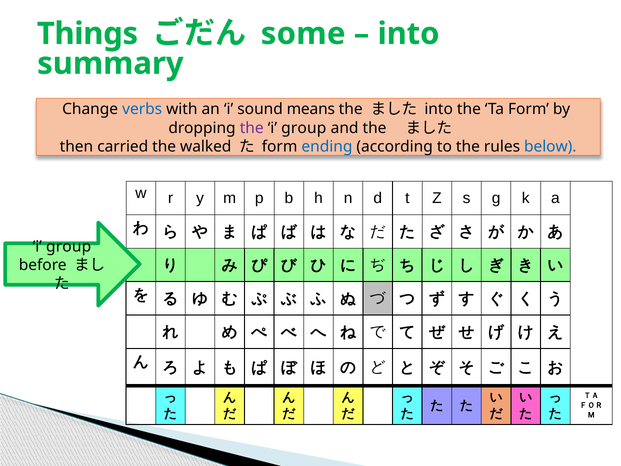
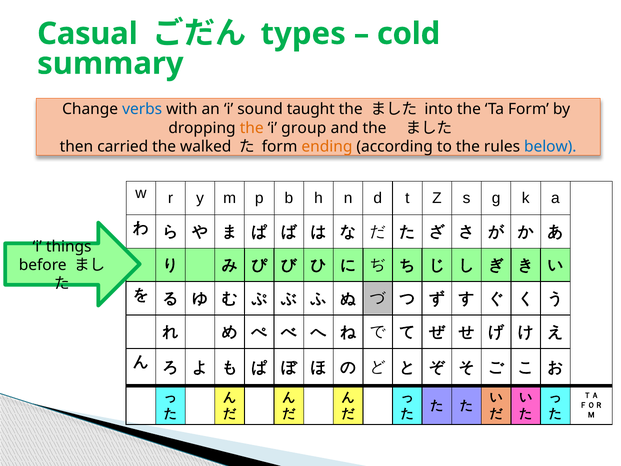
Things: Things -> Casual (87, 34)
some: some -> types (303, 34)
into: into -> cold (409, 34)
means: means -> taught (311, 109)
the colour: purple -> orange (252, 128)
ending colour: blue -> orange (327, 146)
group: group -> things (69, 246)
